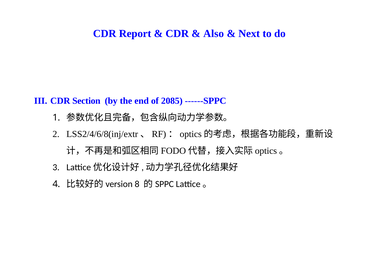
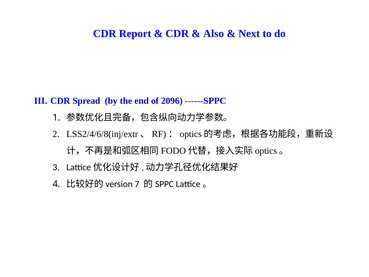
Section: Section -> Spread (86, 101)
2085: 2085 -> 2096 (172, 101)
8: 8 -> 7 (137, 184)
